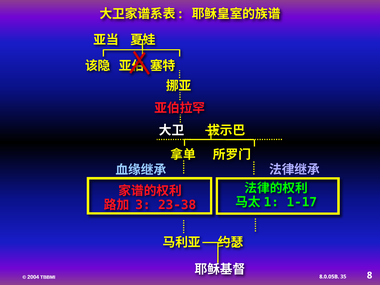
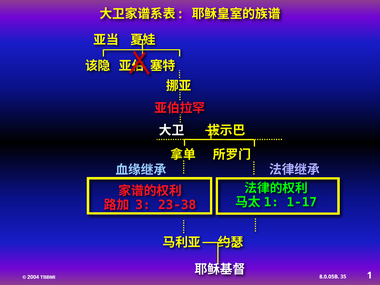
8: 8 -> 1 (370, 275)
